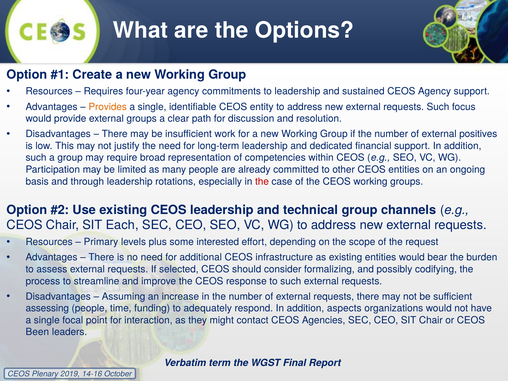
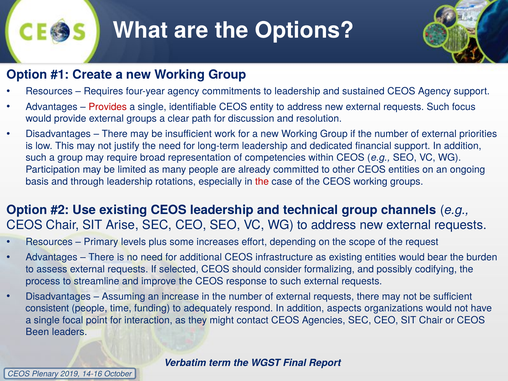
Provides colour: orange -> red (108, 107)
positives: positives -> priorities (478, 134)
Each: Each -> Arise (122, 225)
interested: interested -> increases (218, 242)
assessing: assessing -> consistent (47, 308)
